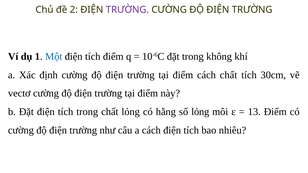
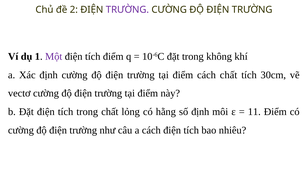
Một colour: blue -> purple (54, 57)
số lỏng: lỏng -> định (200, 112)
13: 13 -> 11 (254, 112)
